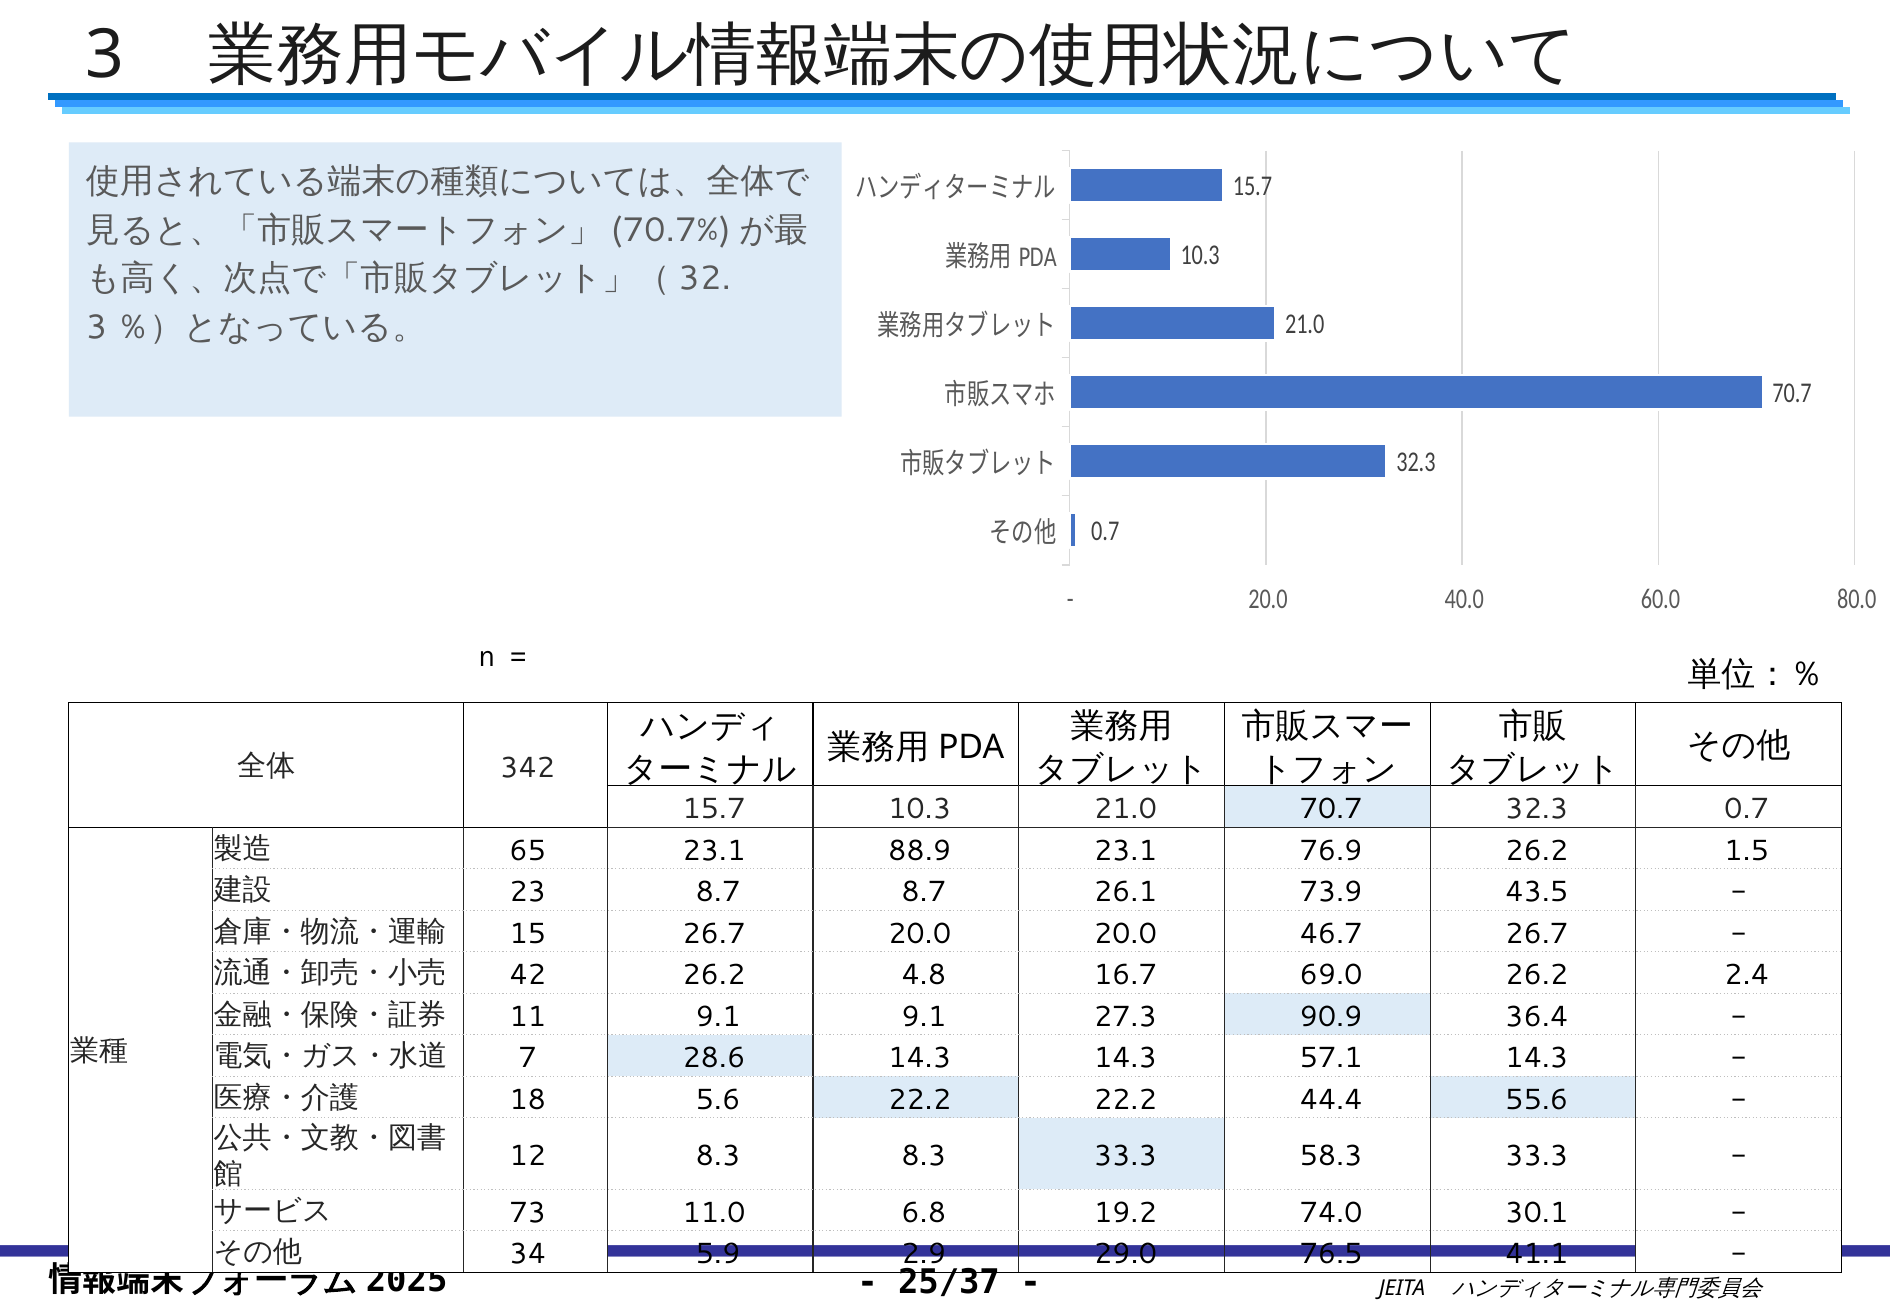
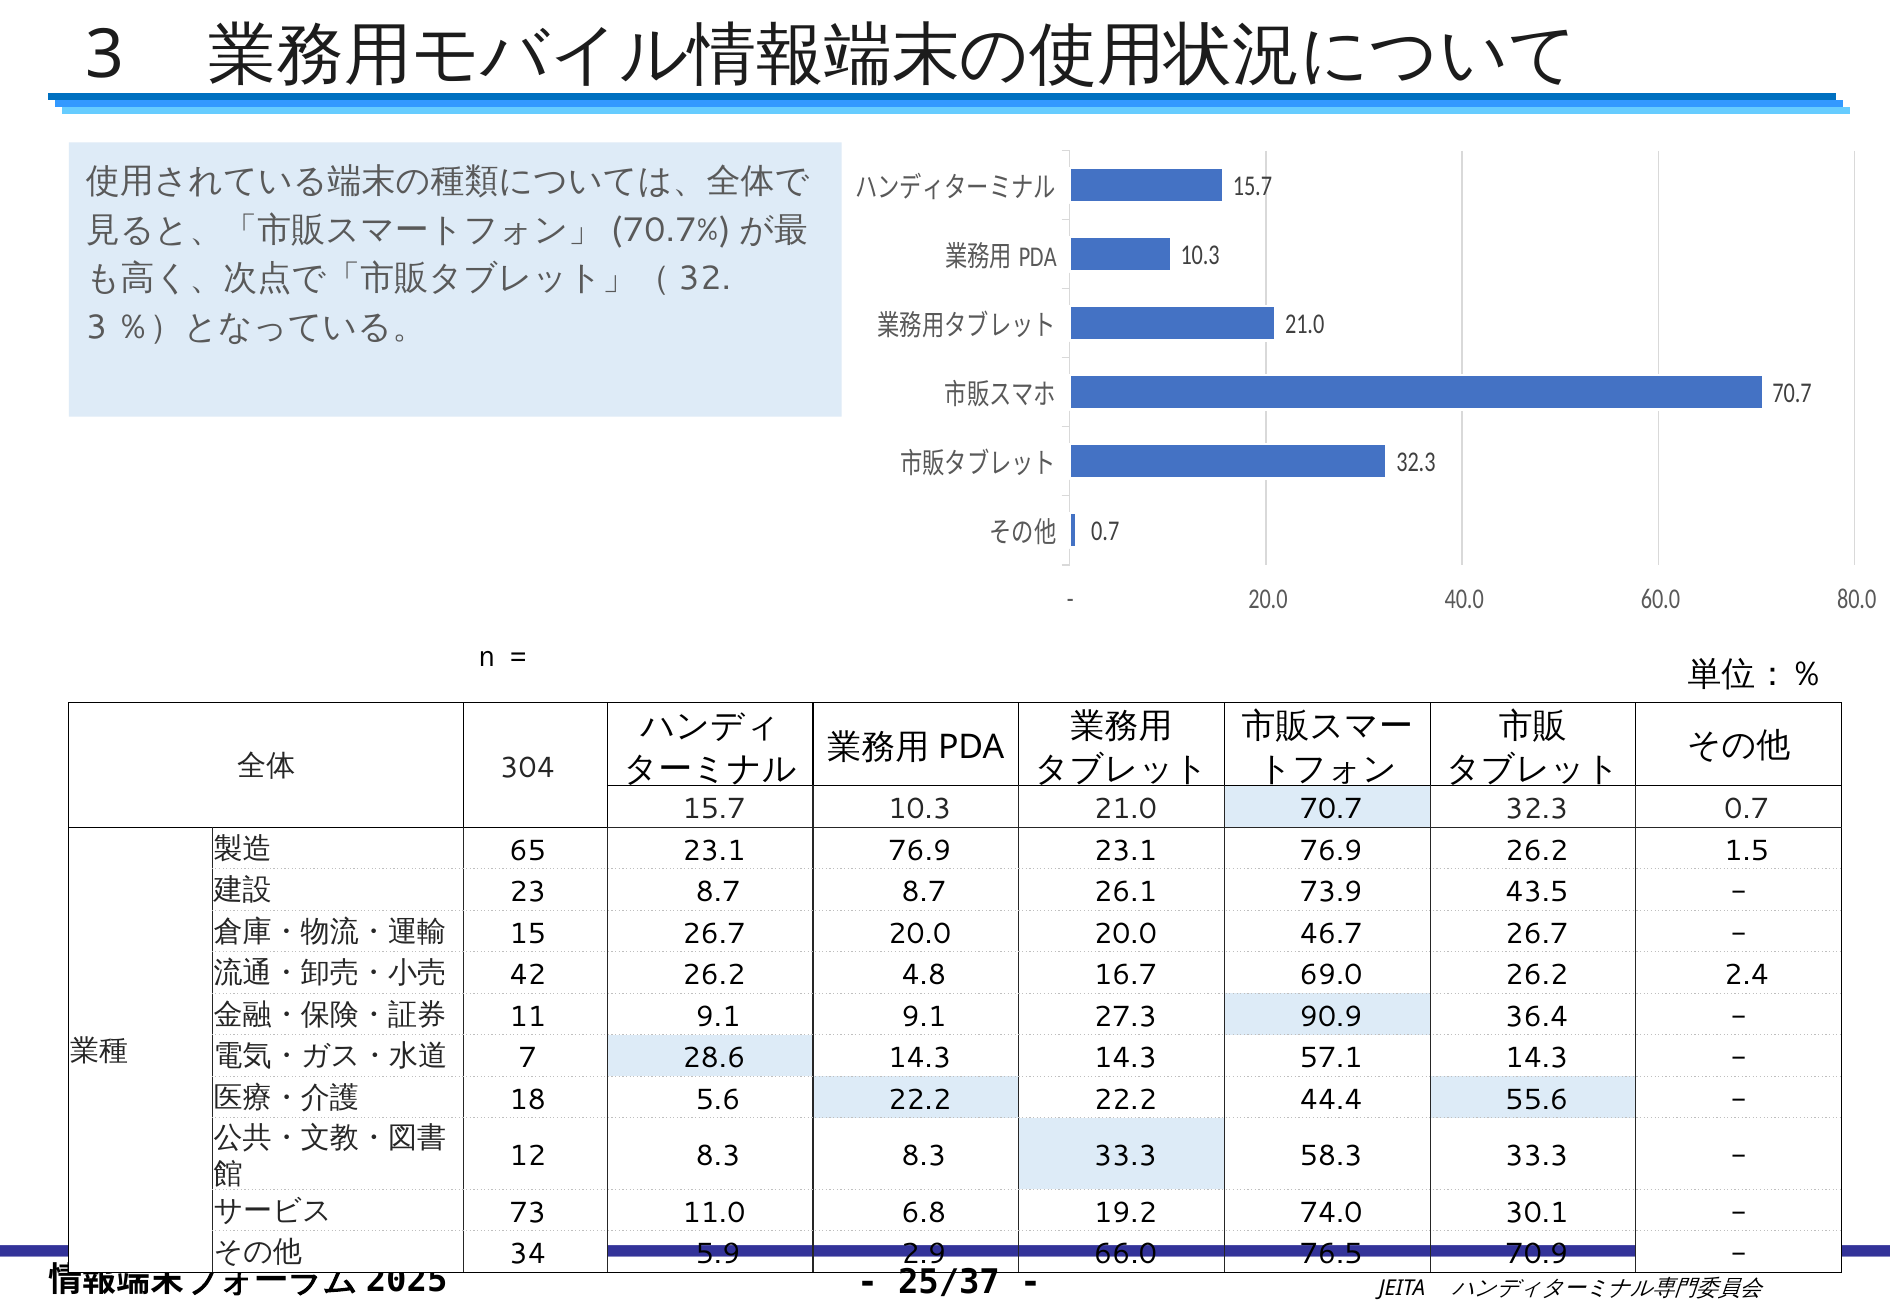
342: 342 -> 304 (528, 767)
65 23.1 88.9: 88.9 -> 76.9 (920, 850)
29.0: 29.0 -> 66.0 (1125, 1254)
41.1: 41.1 -> 70.9 (1537, 1254)
